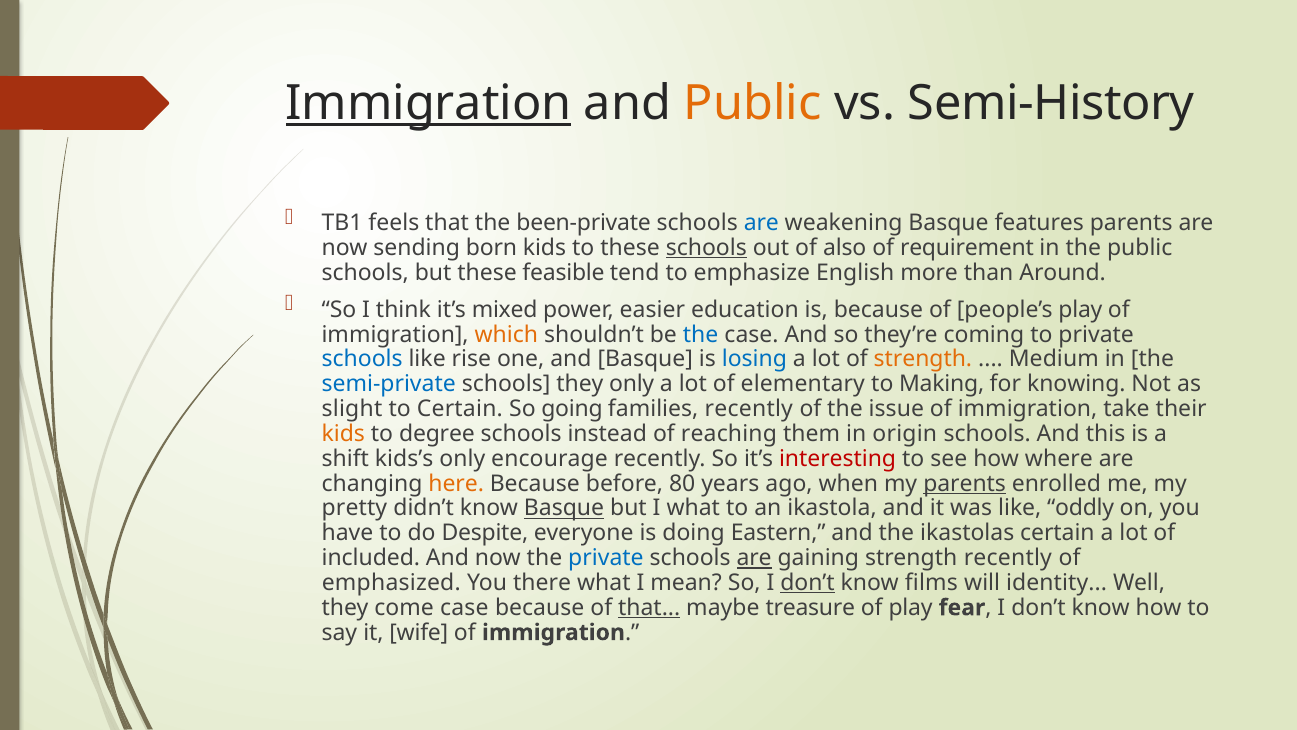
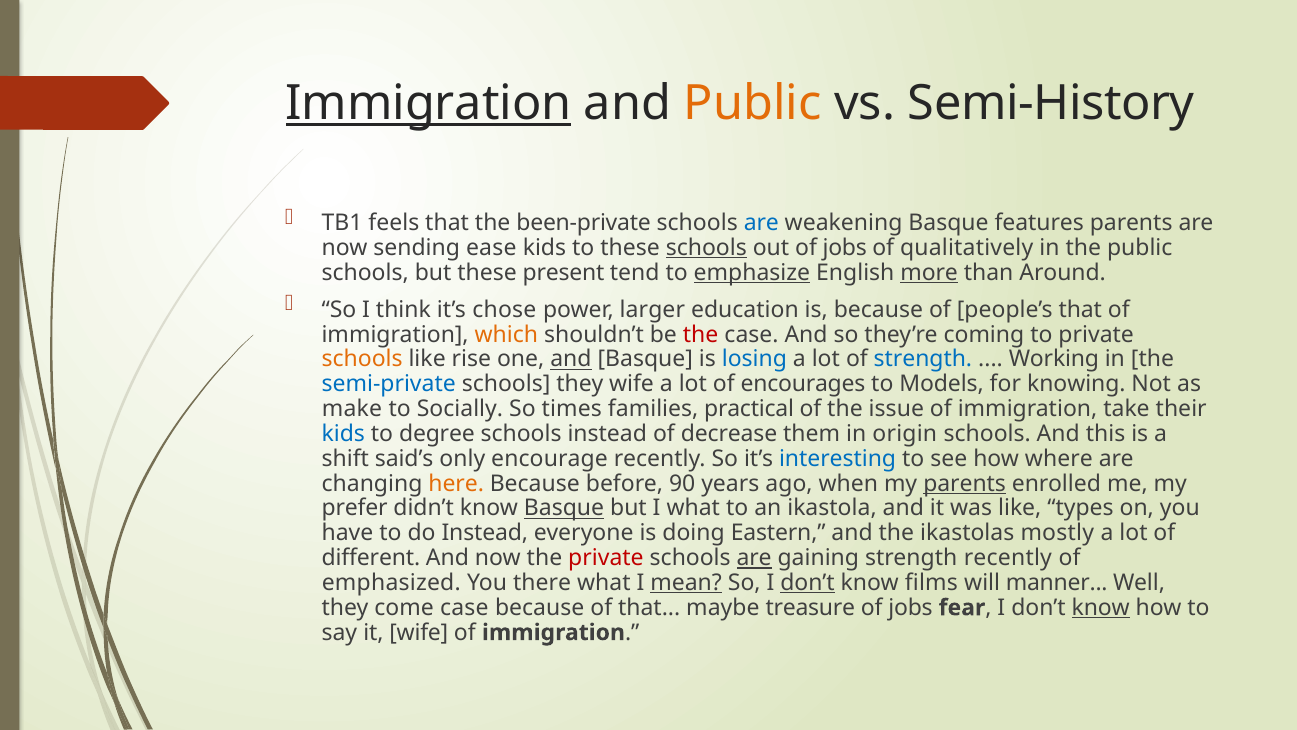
born: born -> ease (491, 248)
out of also: also -> jobs (845, 248)
requirement: requirement -> qualitatively (967, 248)
feasible: feasible -> present (564, 273)
emphasize underline: none -> present (752, 273)
more underline: none -> present (929, 273)
mixed: mixed -> chose (504, 310)
easier: easier -> larger (652, 310)
people’s play: play -> that (1080, 310)
the colour: blue -> red (701, 334)
schools colour: blue -> orange (362, 359)
and underline: none -> present (571, 359)
strength colour: orange -> blue (923, 359)
Medium: Medium -> Working (1054, 359)
they only: only -> wife (632, 384)
elementary: elementary -> encourages (803, 384)
Making: Making -> Models (942, 384)
slight: slight -> make (352, 409)
to Certain: Certain -> Socially (460, 409)
going: going -> times (572, 409)
families recently: recently -> practical (749, 409)
kids colour: orange -> blue (343, 434)
reaching: reaching -> decrease (729, 434)
kids’s: kids’s -> said’s (404, 458)
interesting colour: red -> blue (838, 458)
80: 80 -> 90 (682, 483)
pretty: pretty -> prefer (355, 508)
oddly: oddly -> types (1080, 508)
do Despite: Despite -> Instead (485, 533)
ikastolas certain: certain -> mostly (1057, 533)
included: included -> different (371, 558)
private colour: blue -> red (606, 558)
mean underline: none -> present (686, 582)
identity: identity -> manner (1057, 582)
that underline: present -> none (649, 607)
play: play -> jobs (911, 607)
know underline: none -> present (1101, 607)
